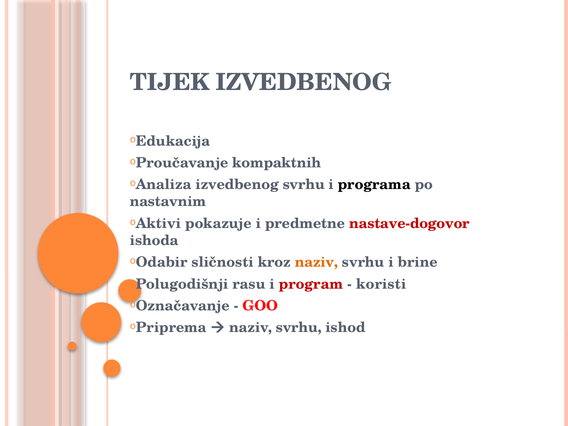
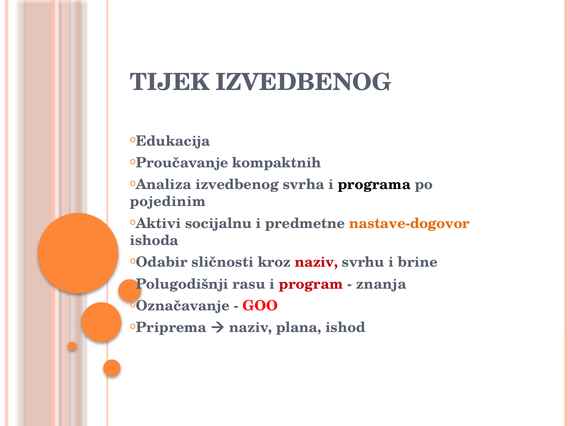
izvedbenog svrhu: svrhu -> svrha (304, 185)
nastavnim: nastavnim -> pojedinim (168, 202)
pokazuje: pokazuje -> socijalnu (219, 223)
nastave-dogovor colour: red -> orange (409, 223)
naziv colour: orange -> red (317, 262)
koristi: koristi -> znanja (381, 284)
svrhu: svrhu -> plana (299, 328)
